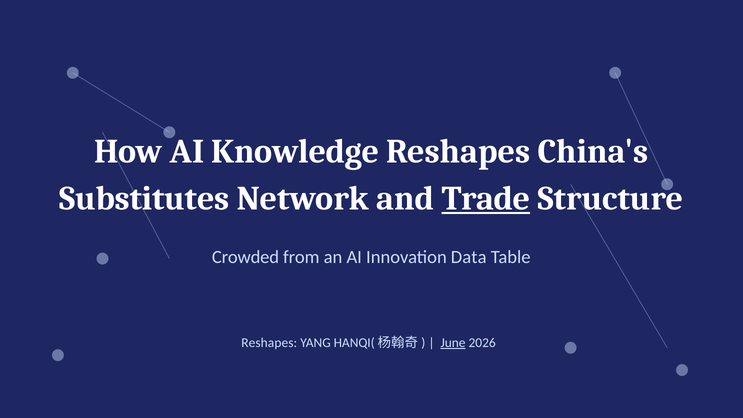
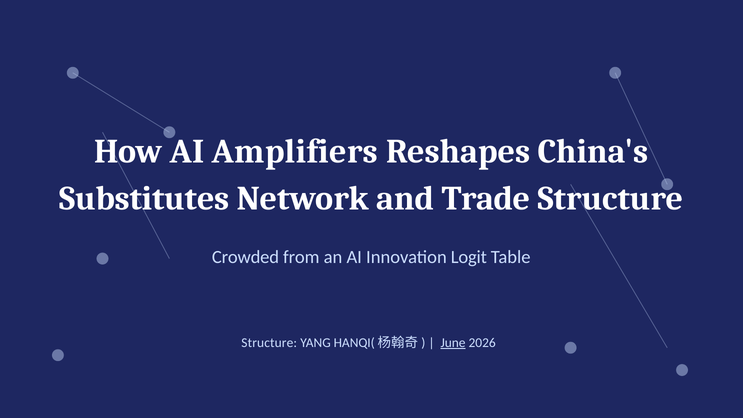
Knowledge: Knowledge -> Amplifiers (295, 151)
Trade underline: present -> none (486, 198)
Data: Data -> Logit (469, 257)
Reshapes: Reshapes -> Structure (269, 343)
